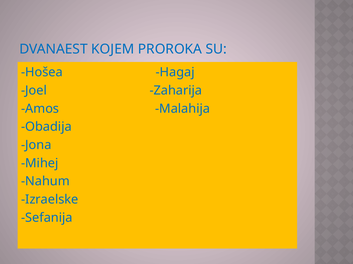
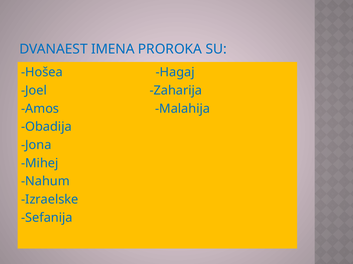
KOJEM: KOJEM -> IMENA (113, 49)
